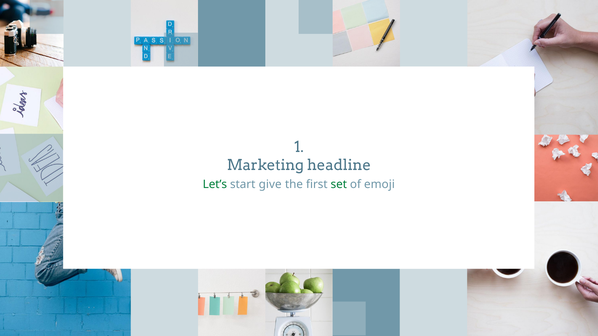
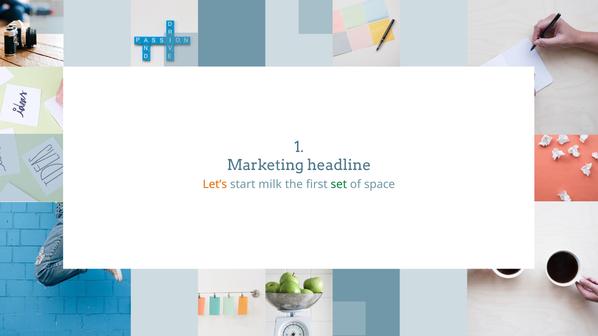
Let’s colour: green -> orange (215, 185)
give: give -> milk (270, 185)
emoji: emoji -> space (380, 185)
